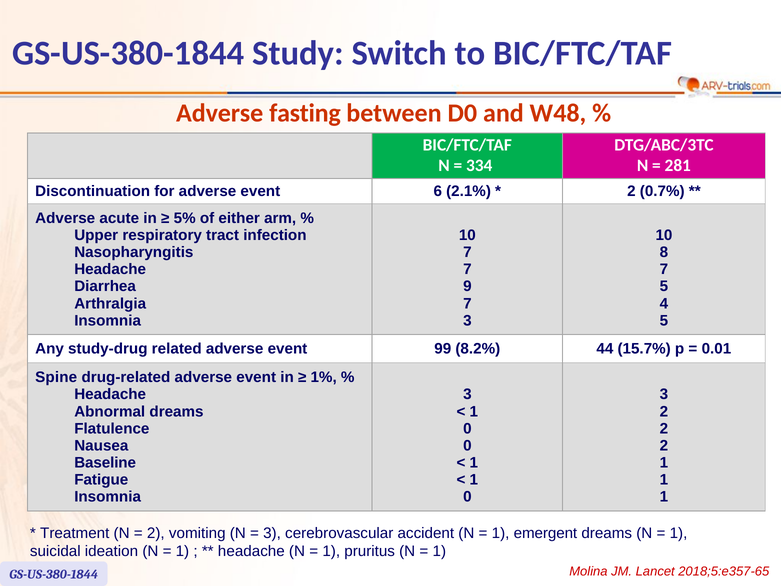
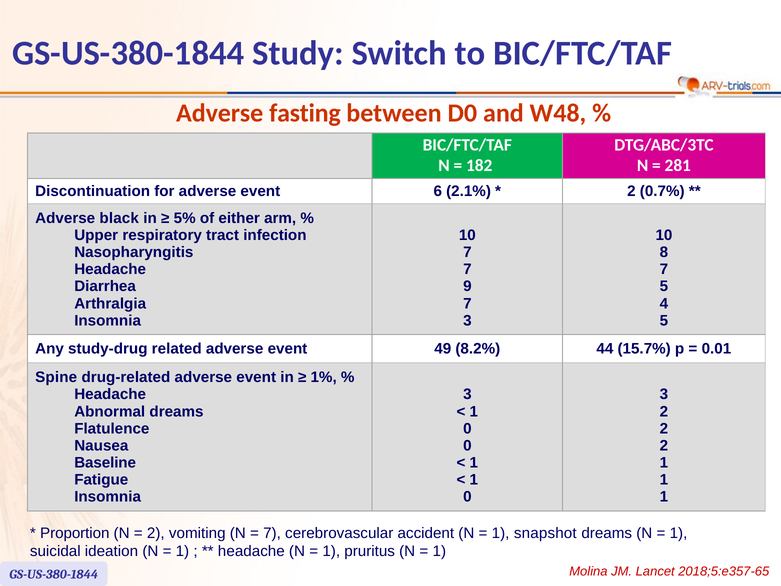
334: 334 -> 182 (479, 165)
acute: acute -> black (119, 218)
99: 99 -> 49 (443, 349)
Treatment: Treatment -> Proportion (75, 533)
3: 3 -> 7 (272, 533)
emergent: emergent -> snapshot (545, 533)
